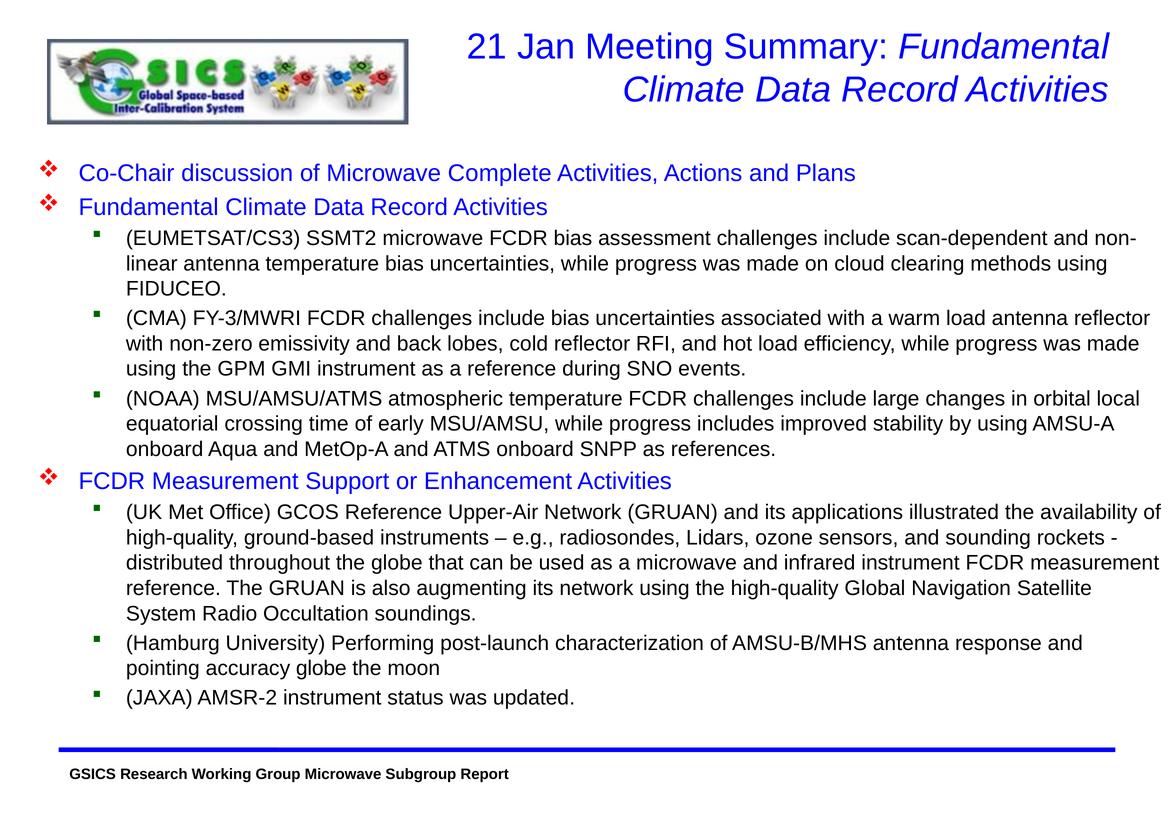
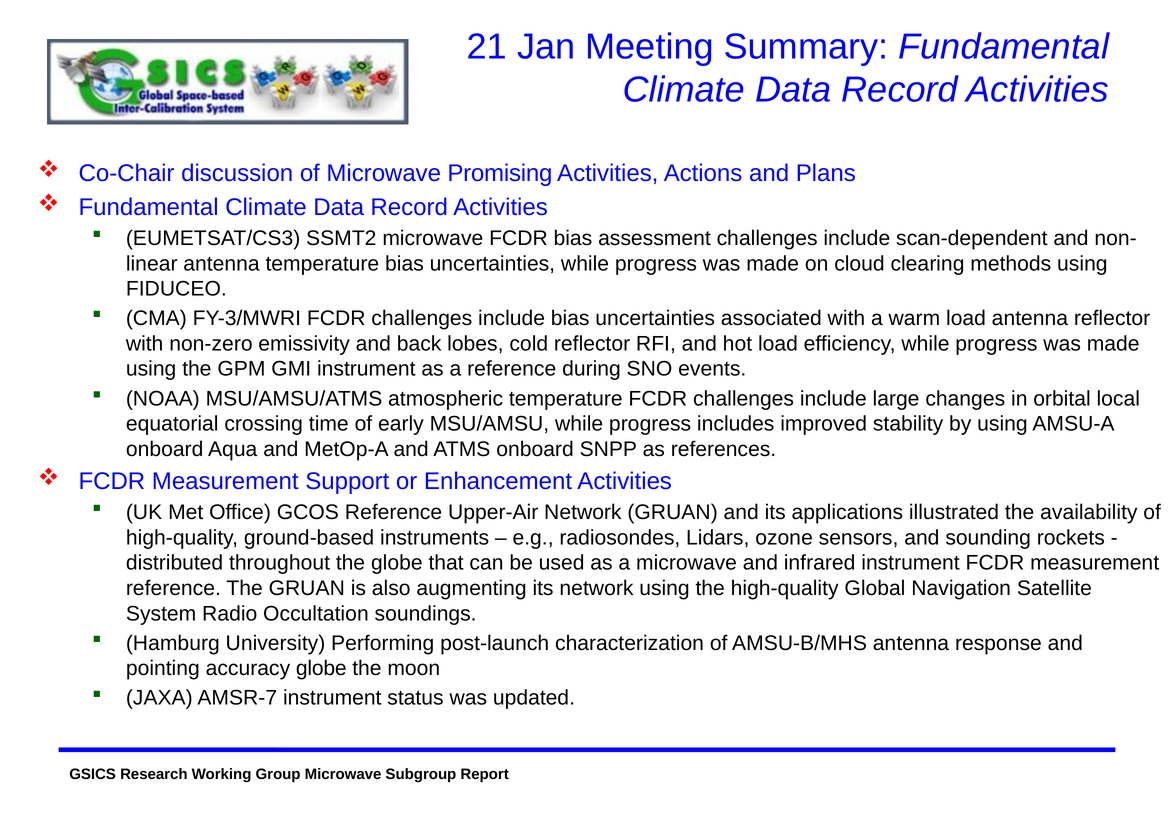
Complete: Complete -> Promising (500, 173)
AMSR-2: AMSR-2 -> AMSR-7 (237, 698)
